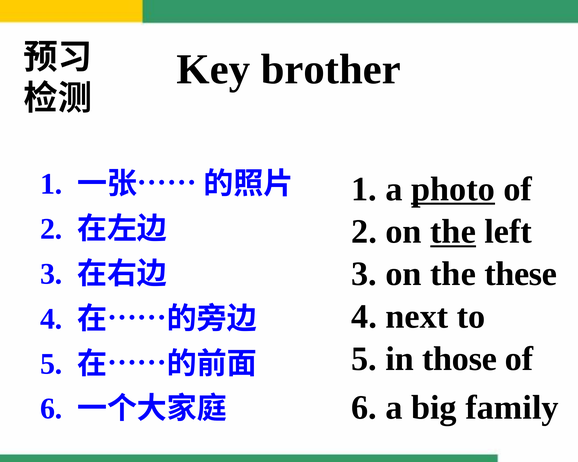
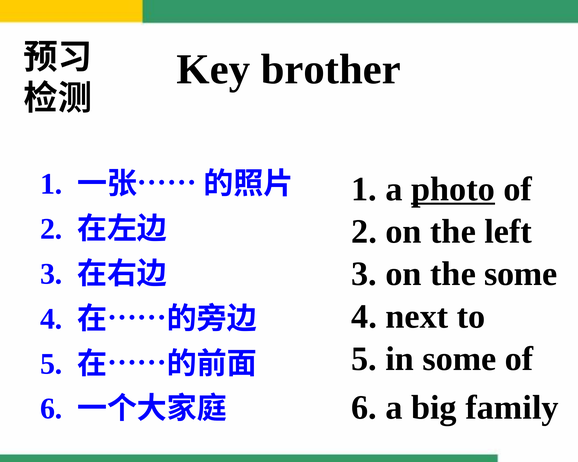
the underline: present -> none (453, 232)
the these: these -> some (521, 274)
in those: those -> some (459, 359)
